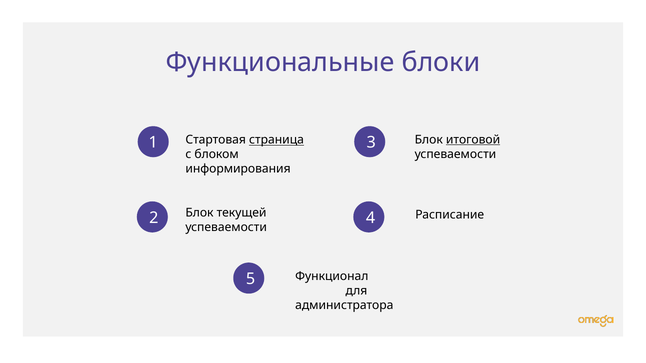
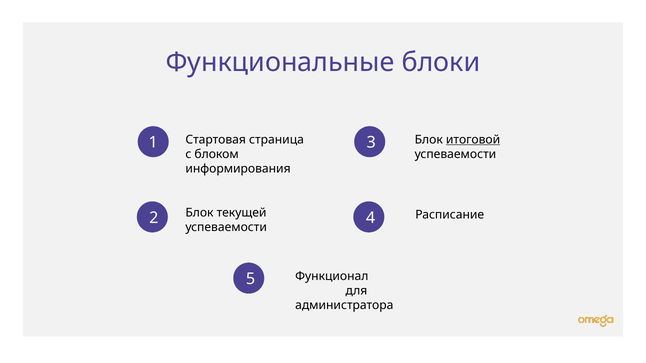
страница underline: present -> none (276, 140)
